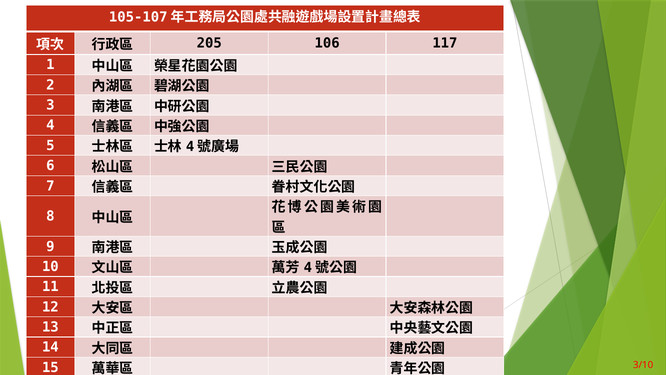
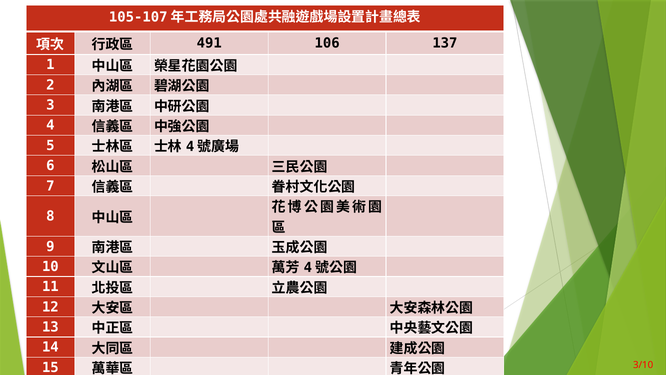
205: 205 -> 491 (209, 43)
117: 117 -> 137 (445, 43)
